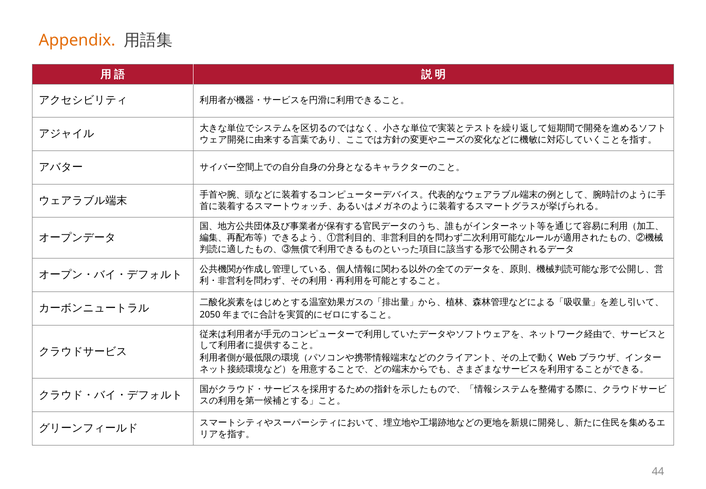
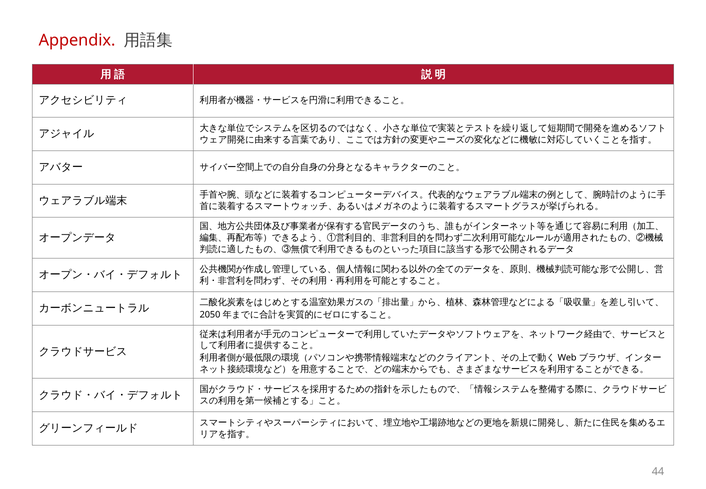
Appendix colour: orange -> red (77, 40)
